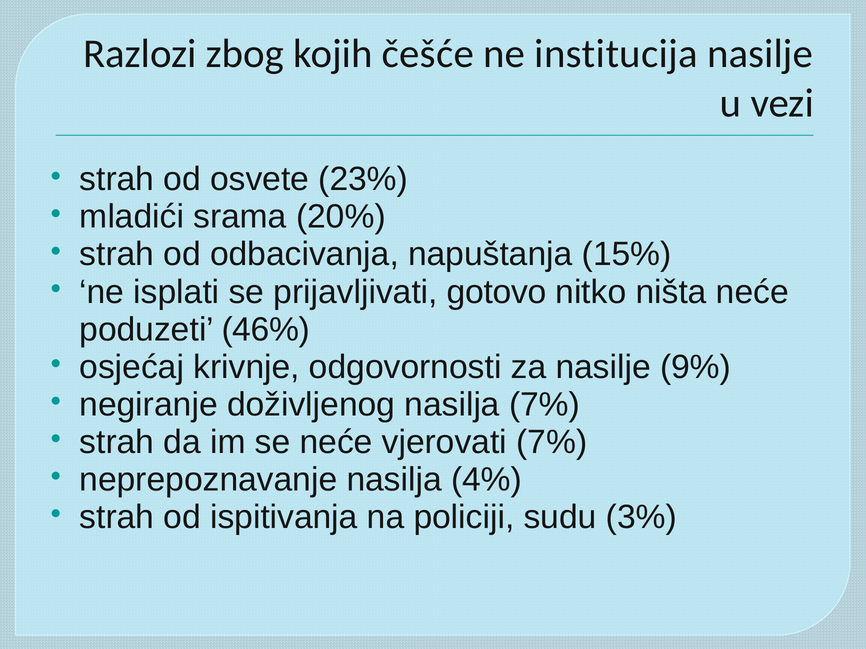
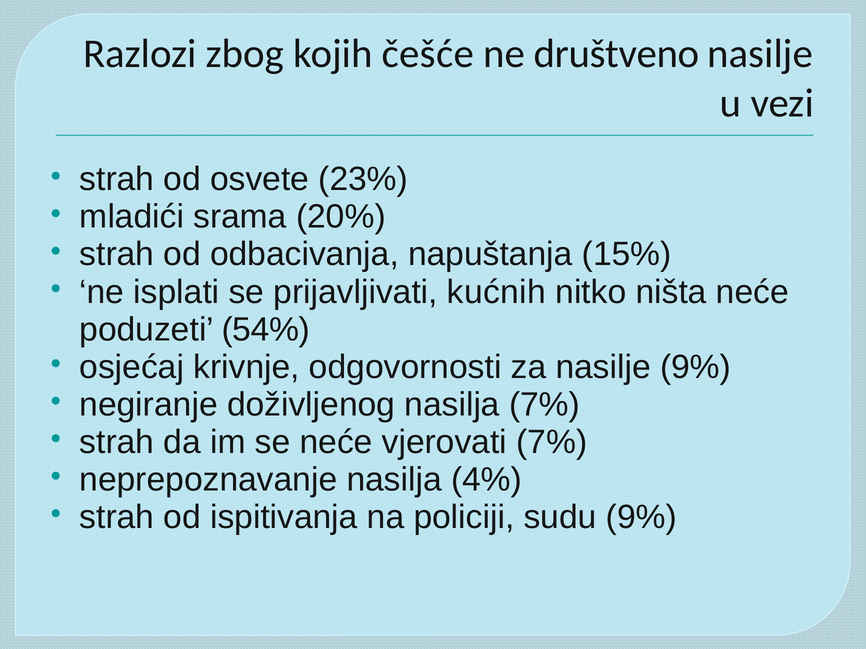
institucija: institucija -> društveno (616, 54)
gotovo: gotovo -> kućnih (496, 292)
46%: 46% -> 54% (266, 330)
sudu 3%: 3% -> 9% (641, 517)
